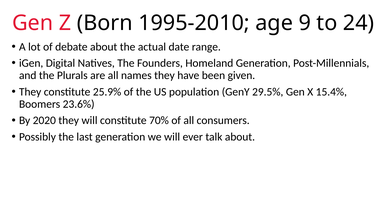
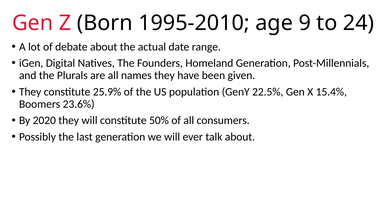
29.5%: 29.5% -> 22.5% (268, 92)
70%: 70% -> 50% (159, 120)
